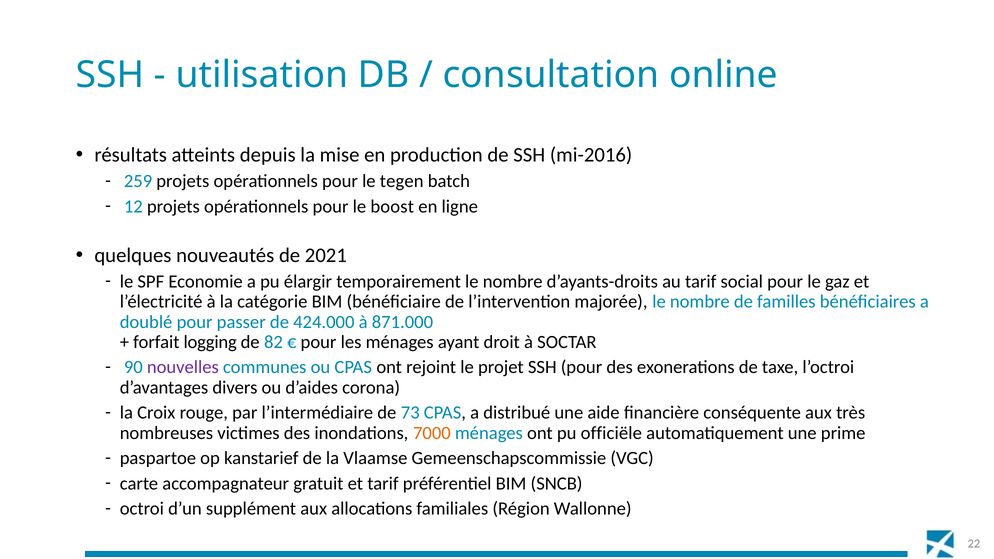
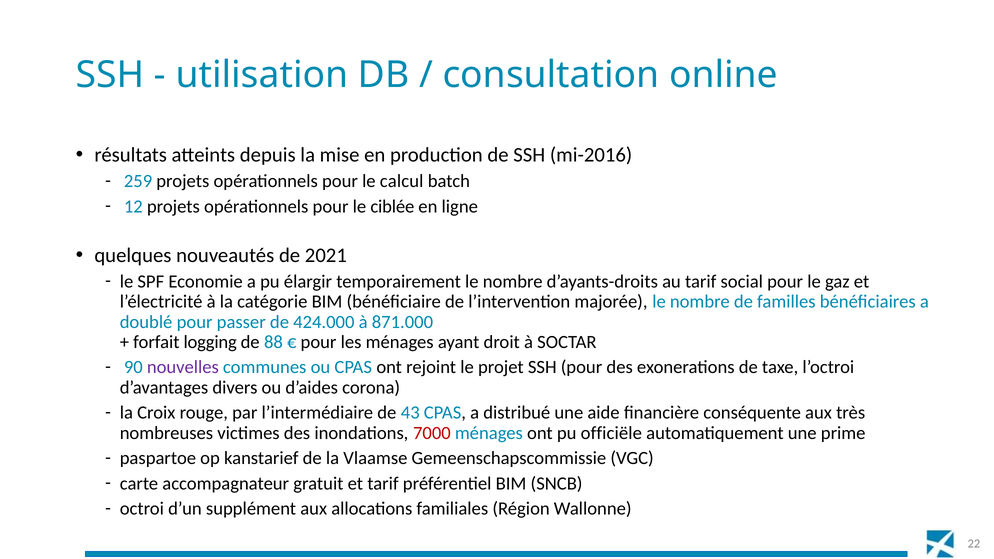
tegen: tegen -> calcul (402, 181)
boost: boost -> ciblée (392, 207)
82: 82 -> 88 (273, 342)
73: 73 -> 43 (410, 413)
7000 colour: orange -> red (432, 433)
